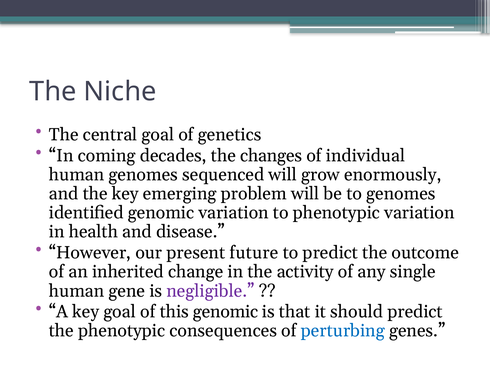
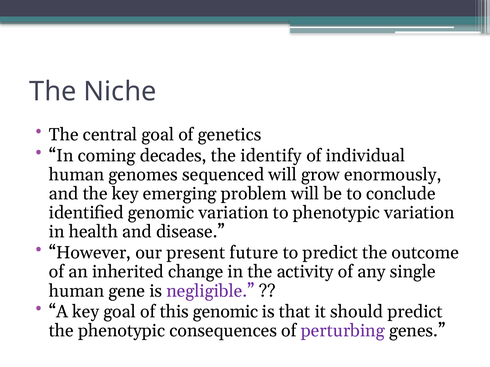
changes: changes -> identify (271, 156)
to genomes: genomes -> conclude (401, 194)
perturbing colour: blue -> purple (343, 331)
